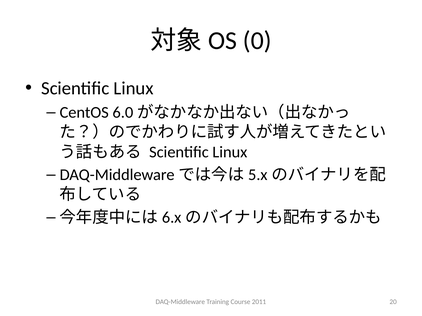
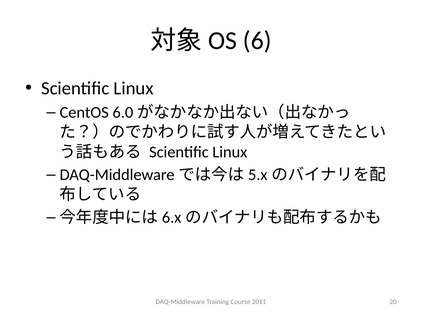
0: 0 -> 6 (257, 41)
